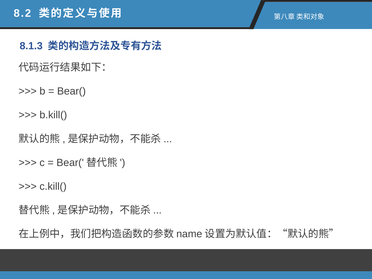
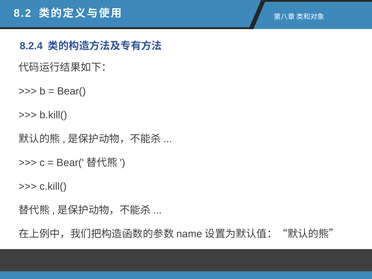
8.1.3: 8.1.3 -> 8.2.4 (31, 46)
